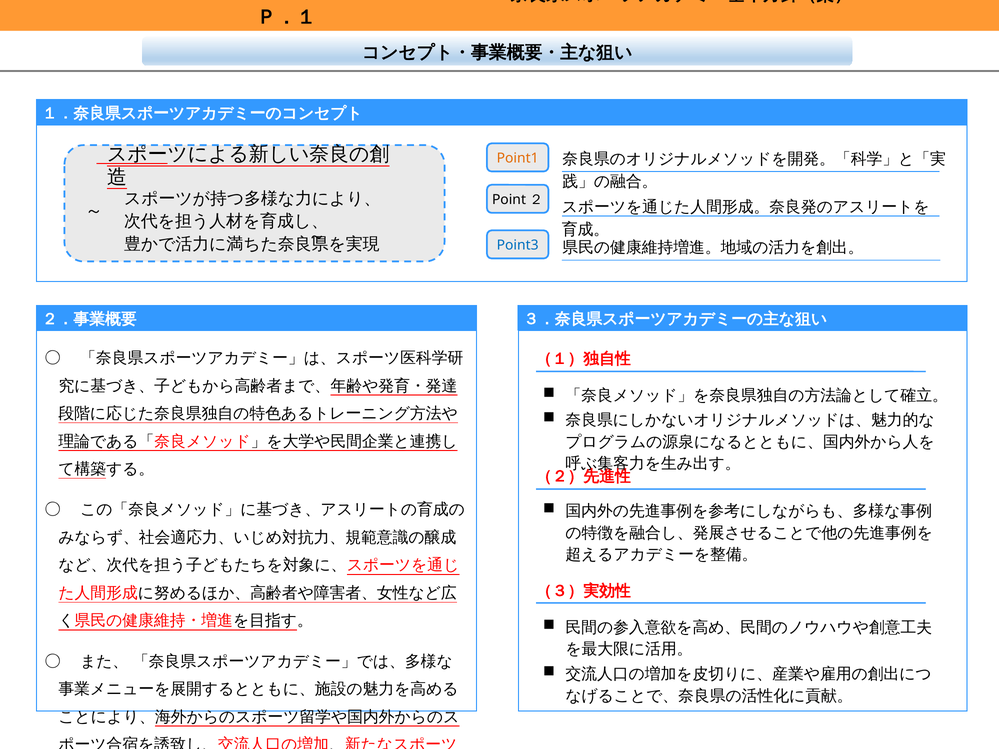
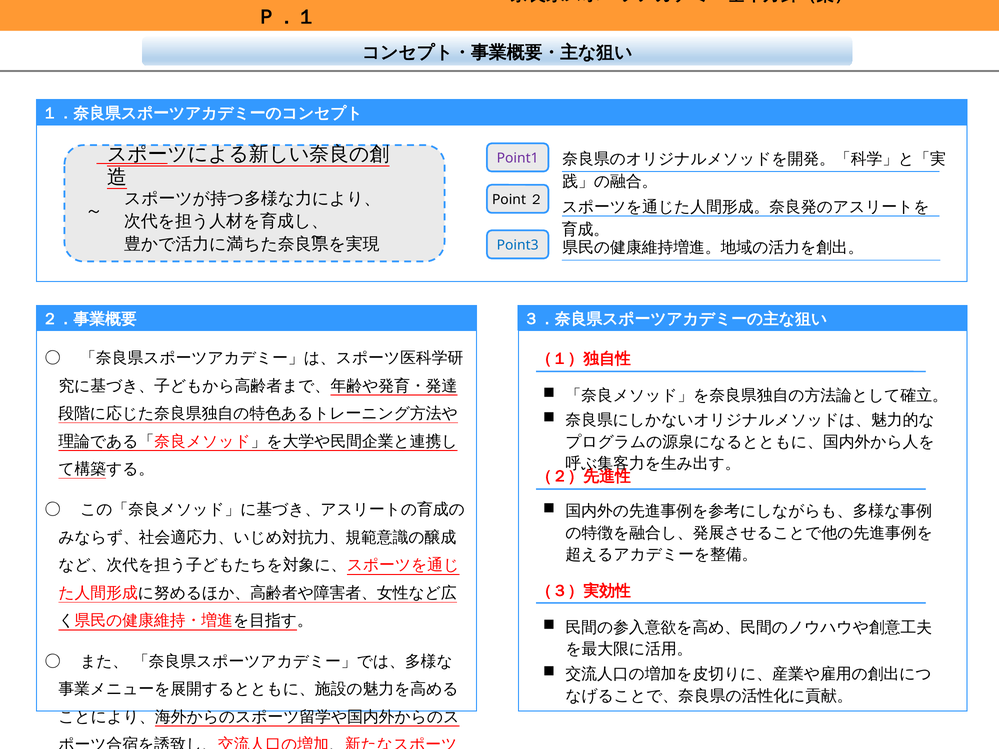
Point1 colour: orange -> purple (518, 158)
